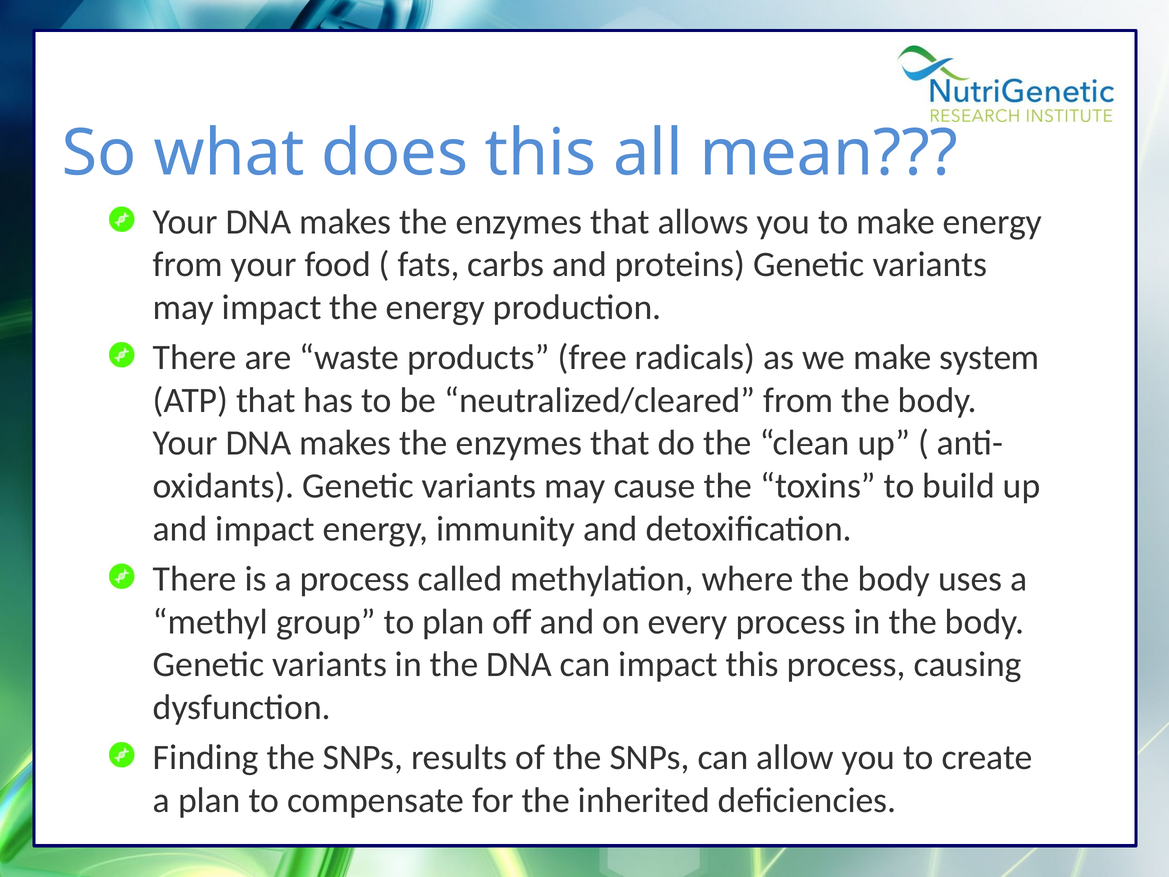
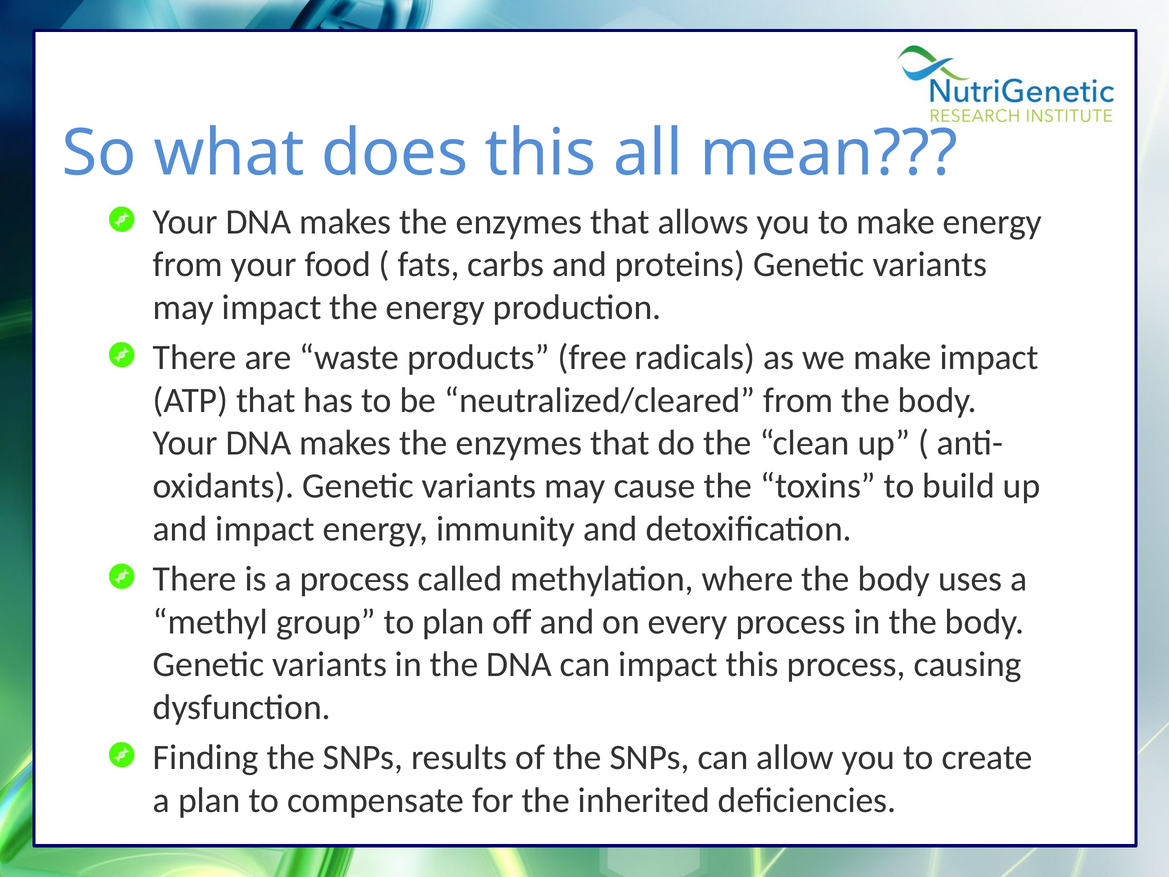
make system: system -> impact (989, 357)
